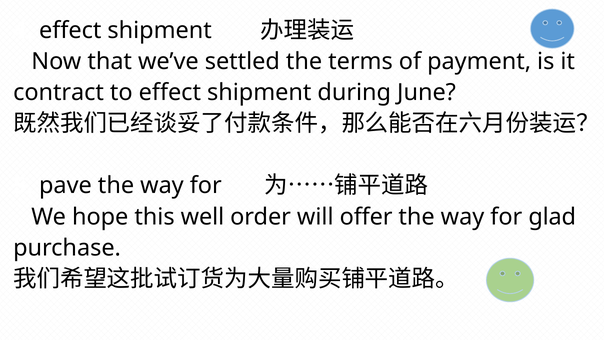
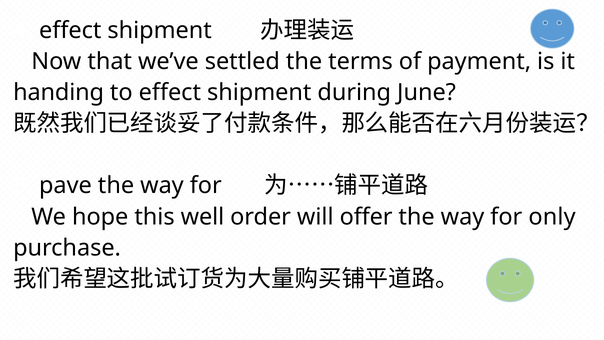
contract: contract -> handing (59, 93)
glad: glad -> only (552, 217)
